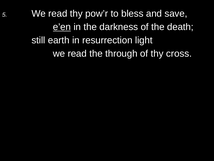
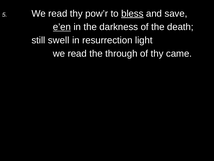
bless underline: none -> present (132, 14)
earth: earth -> swell (59, 40)
cross: cross -> came (179, 53)
